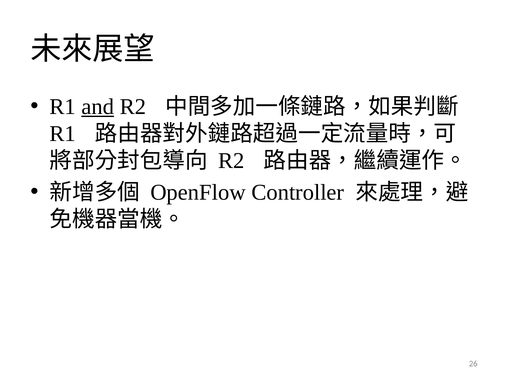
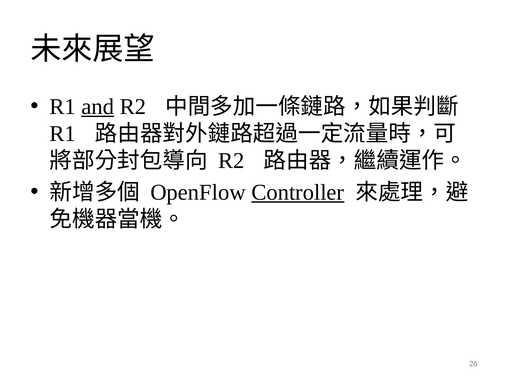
Controller underline: none -> present (298, 192)
